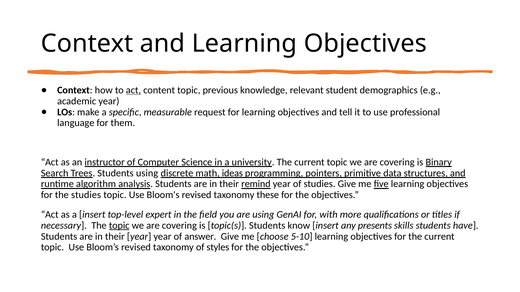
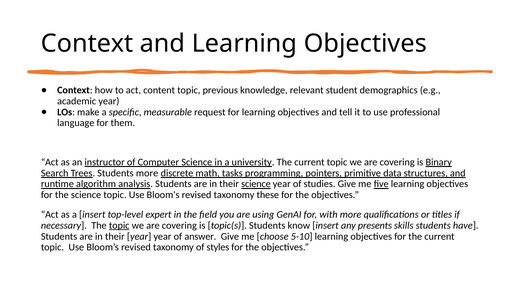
act underline: present -> none (133, 90)
Students using: using -> more (147, 173)
ideas: ideas -> tasks (232, 173)
their remind: remind -> science (256, 184)
the studies: studies -> science (86, 195)
